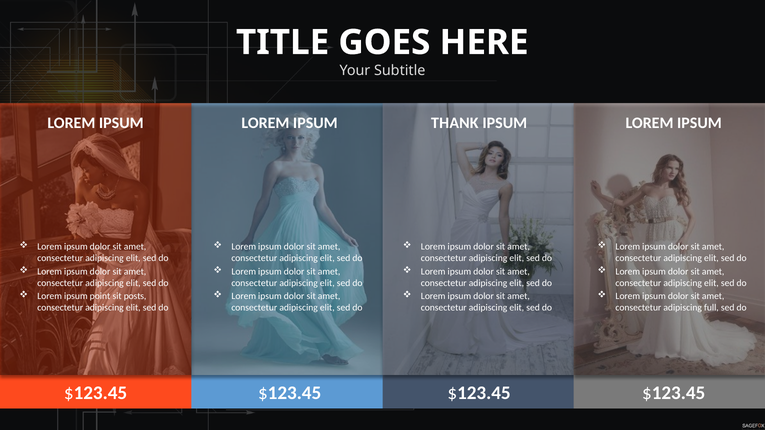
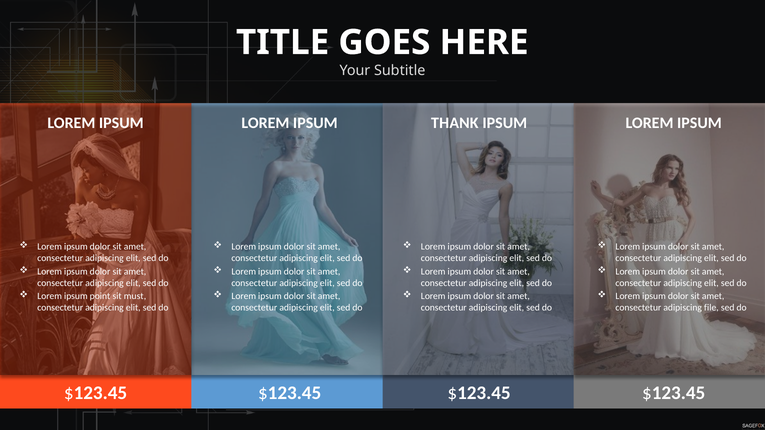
posts: posts -> must (135, 297)
full: full -> file (711, 308)
